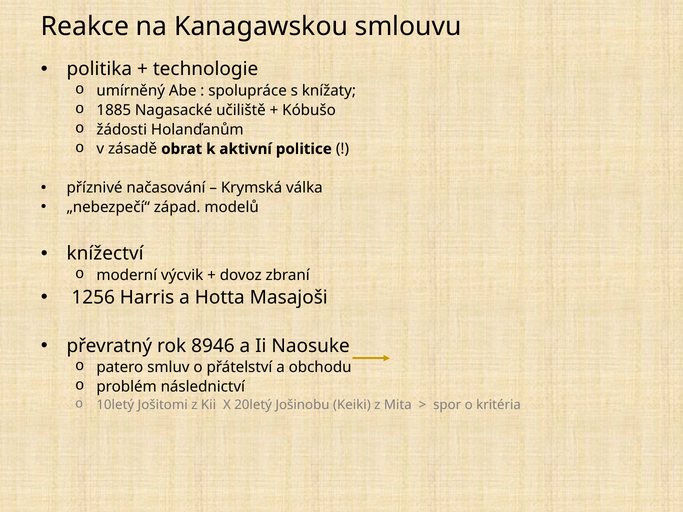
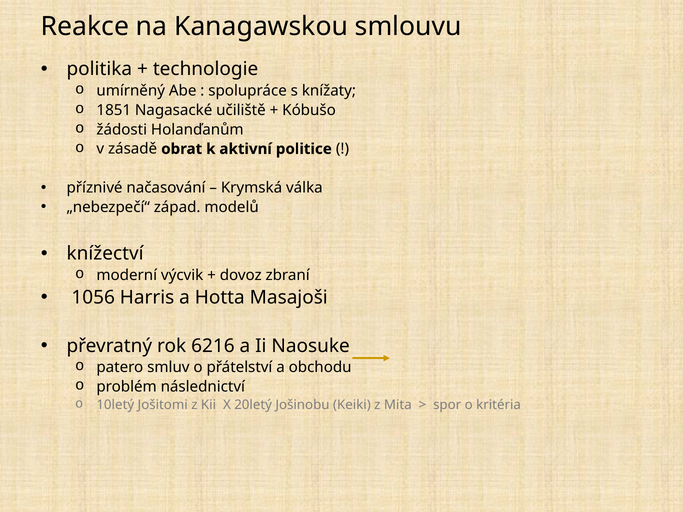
1885: 1885 -> 1851 (114, 110)
1256: 1256 -> 1056 (93, 297)
8946: 8946 -> 6216 (213, 346)
